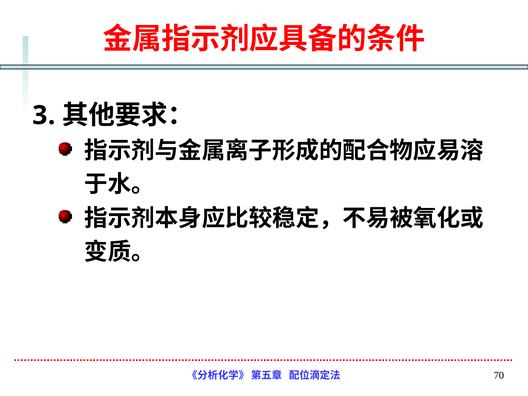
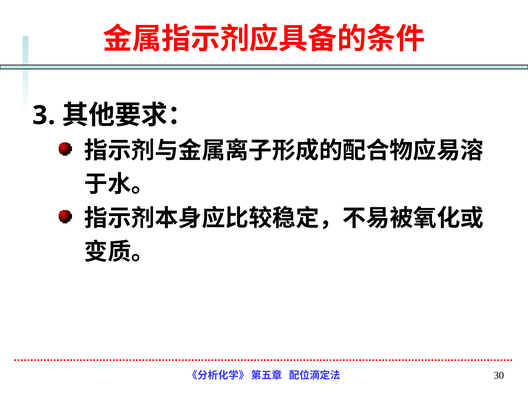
70: 70 -> 30 (499, 375)
